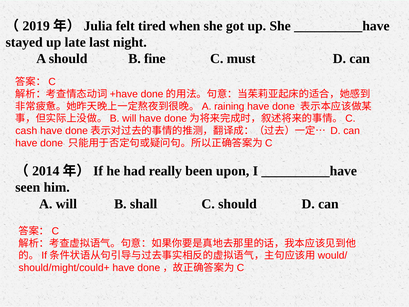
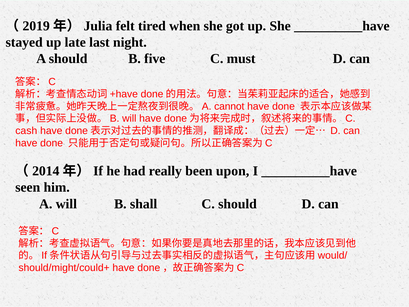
fine: fine -> five (155, 59)
raining: raining -> cannot (229, 106)
